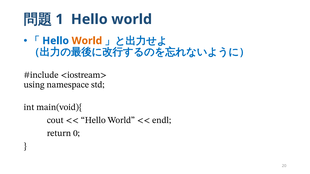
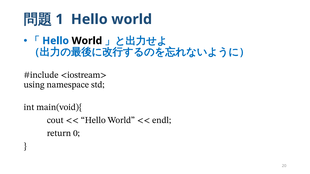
World colour: orange -> black (87, 41)
